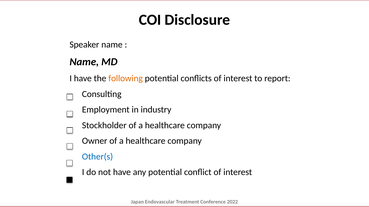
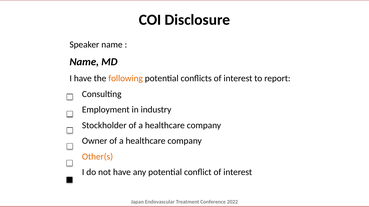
Other(s colour: blue -> orange (98, 157)
